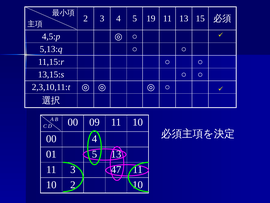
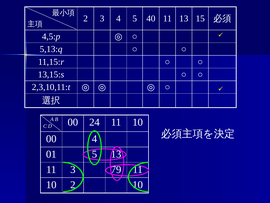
19: 19 -> 40 (151, 18)
09: 09 -> 24 (94, 122)
47: 47 -> 79 (116, 169)
